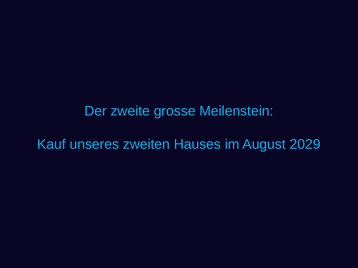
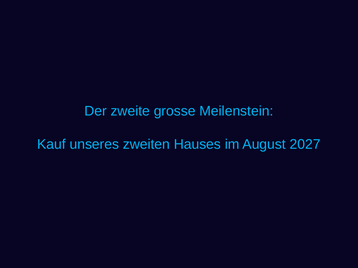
2029: 2029 -> 2027 (305, 145)
